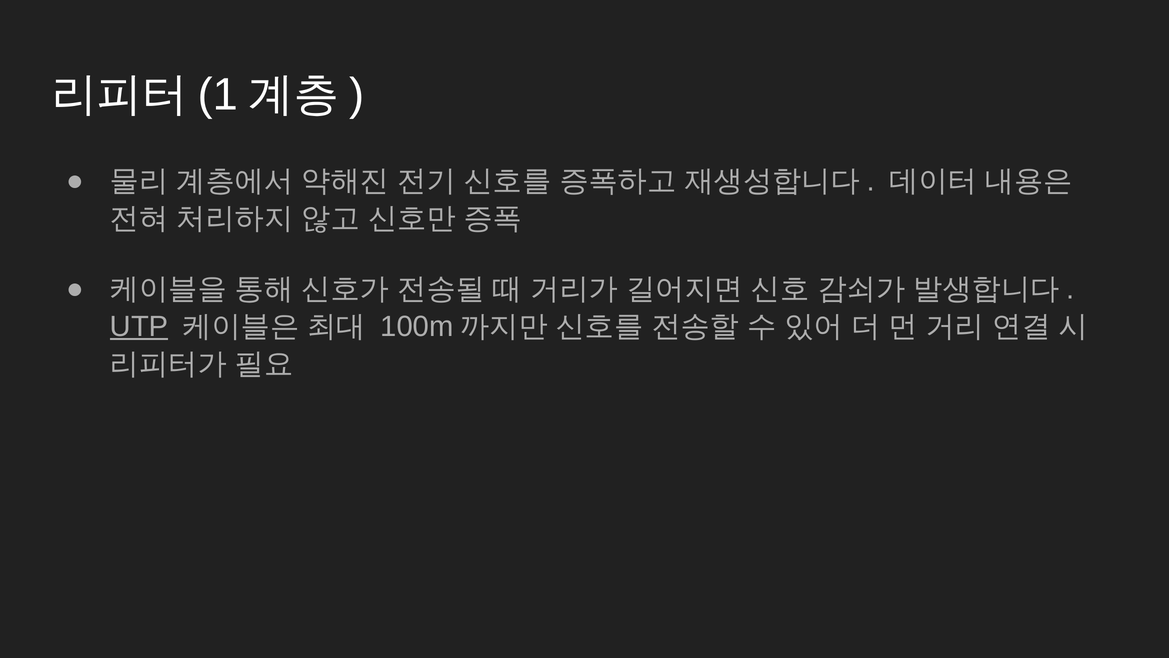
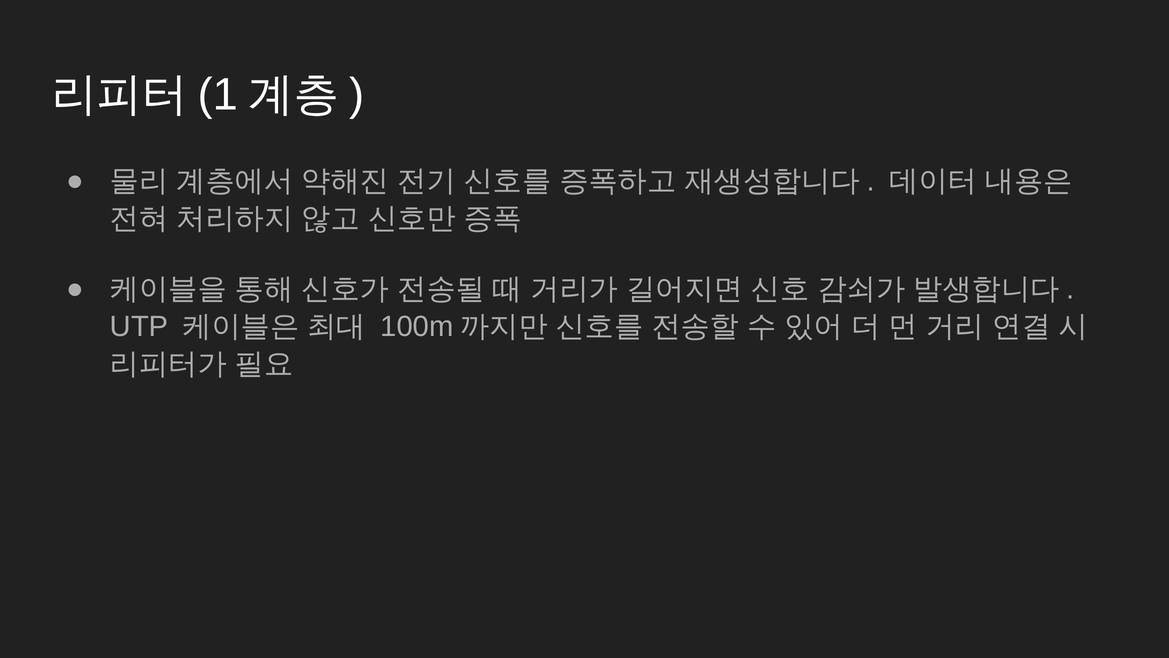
UTP underline: present -> none (139, 326)
